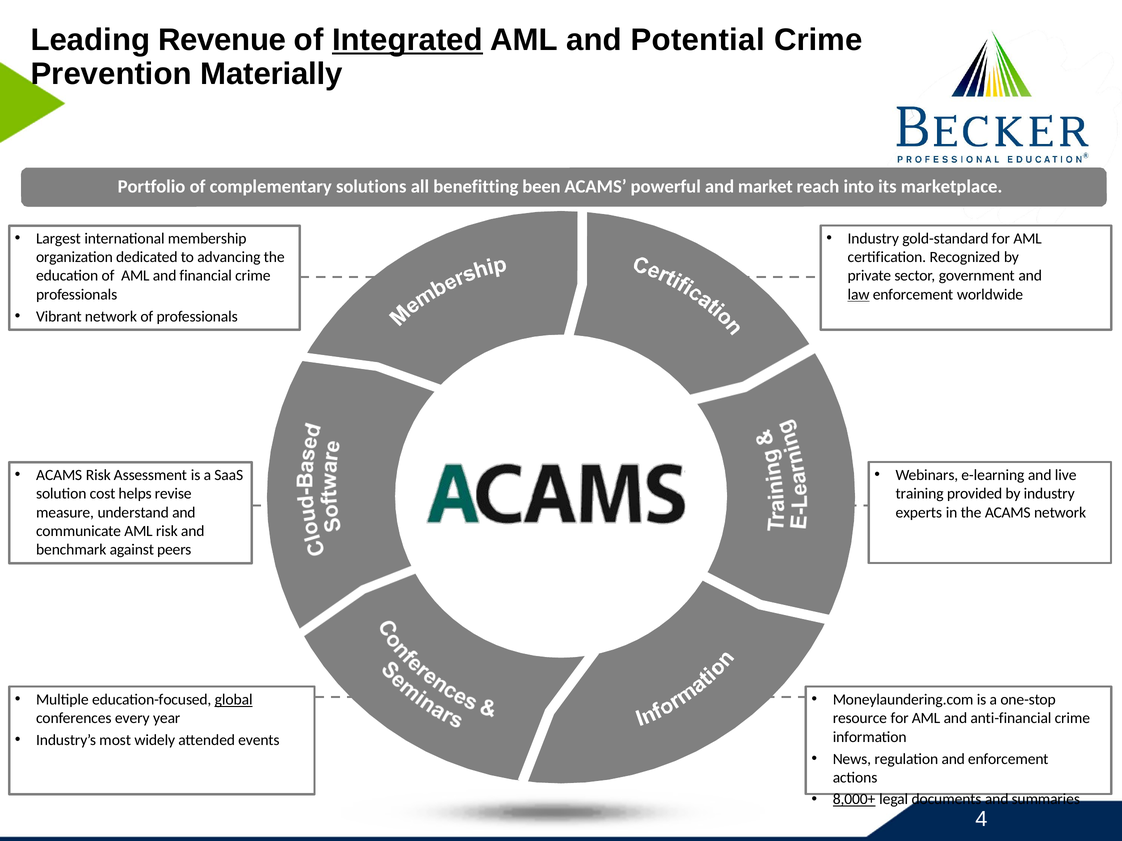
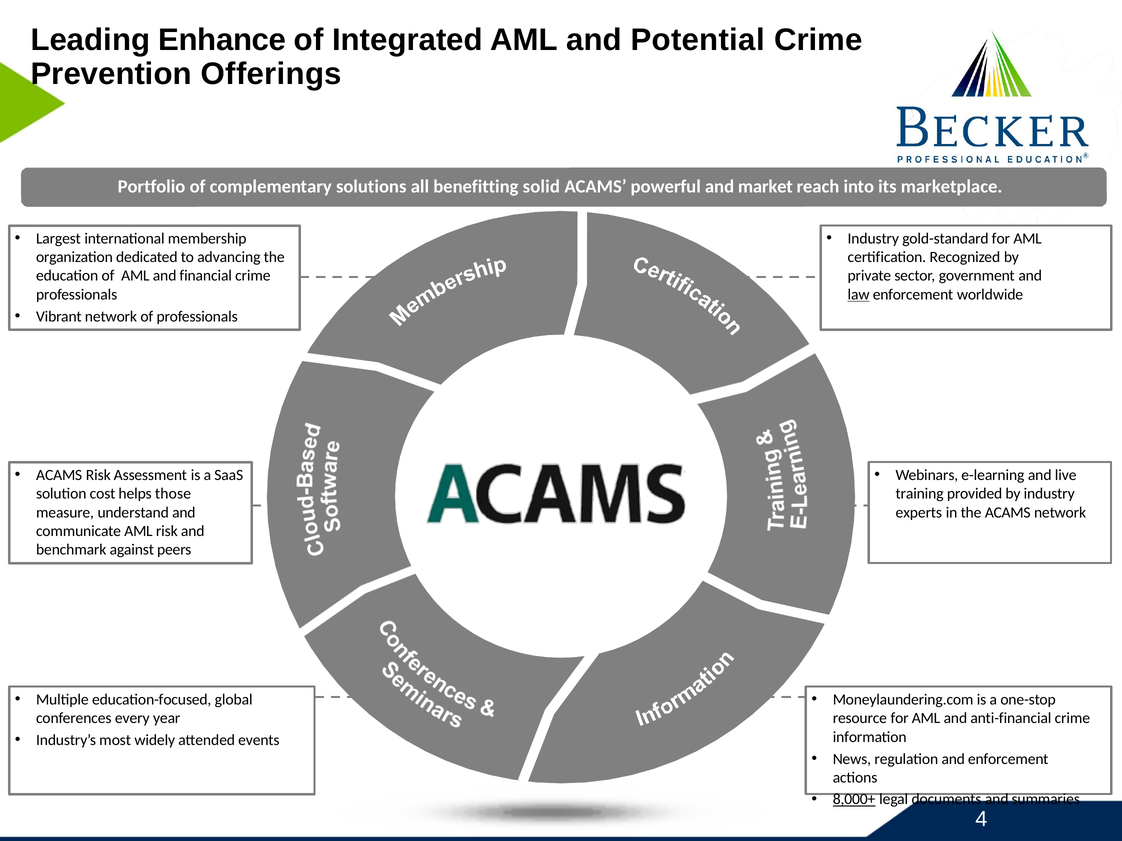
Revenue: Revenue -> Enhance (222, 40)
Integrated underline: present -> none (407, 40)
Materially: Materially -> Offerings (271, 74)
been: been -> solid (541, 186)
revise: revise -> those (173, 494)
global underline: present -> none (234, 700)
